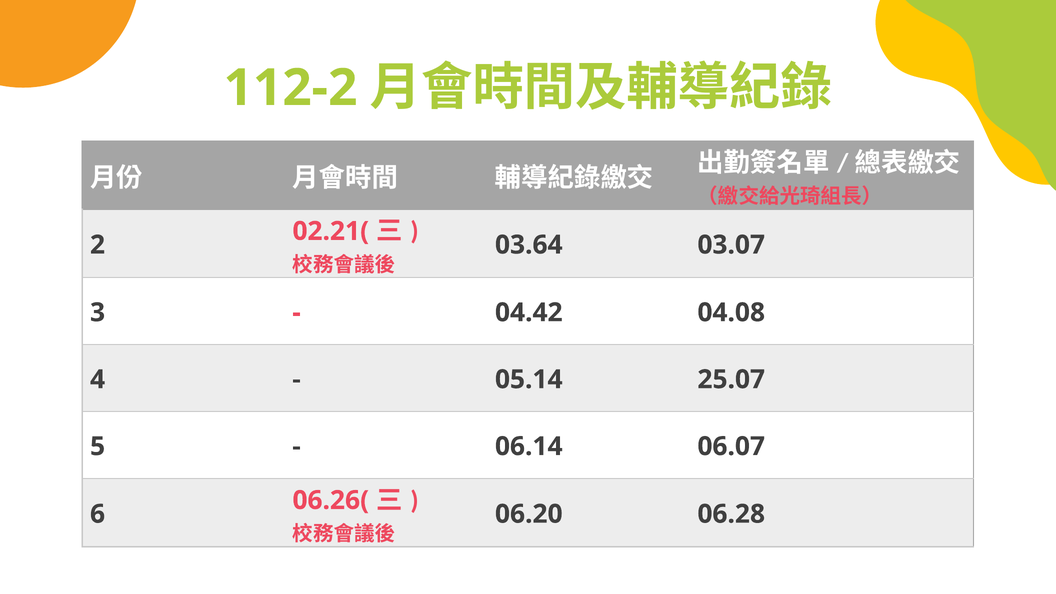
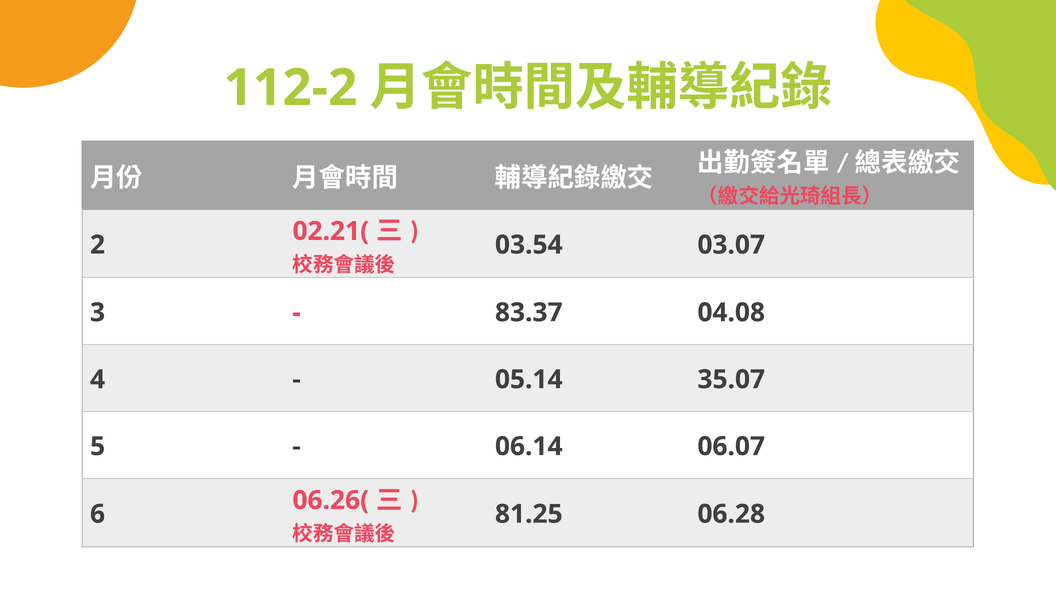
03.64: 03.64 -> 03.54 (529, 245)
04.42: 04.42 -> 83.37 (529, 313)
25.07: 25.07 -> 35.07 (731, 379)
06.20: 06.20 -> 81.25 (529, 514)
